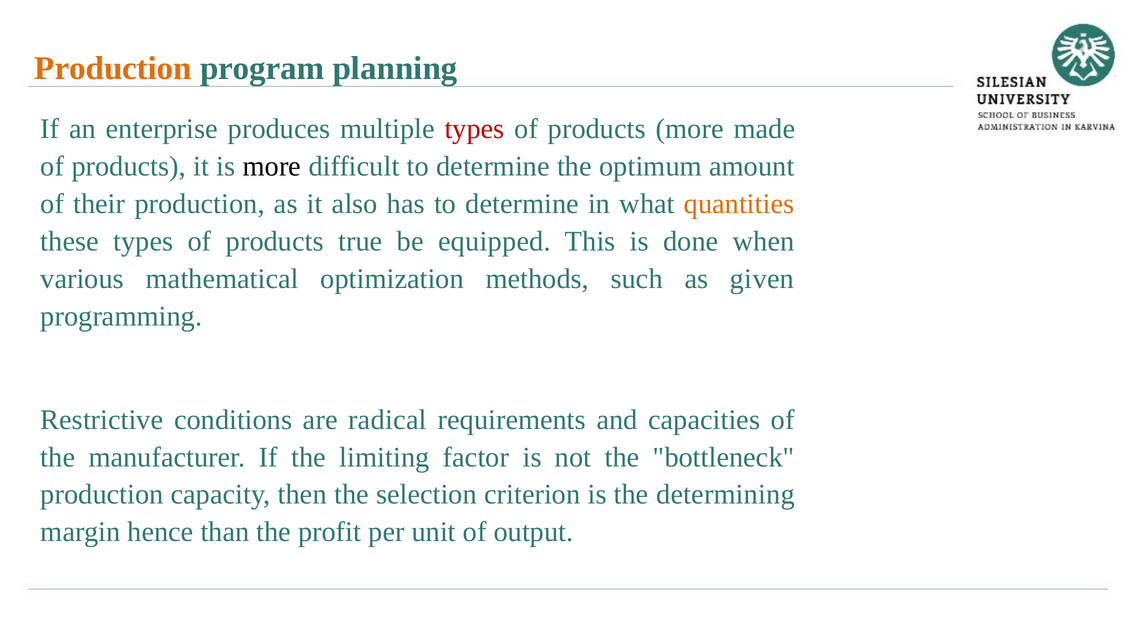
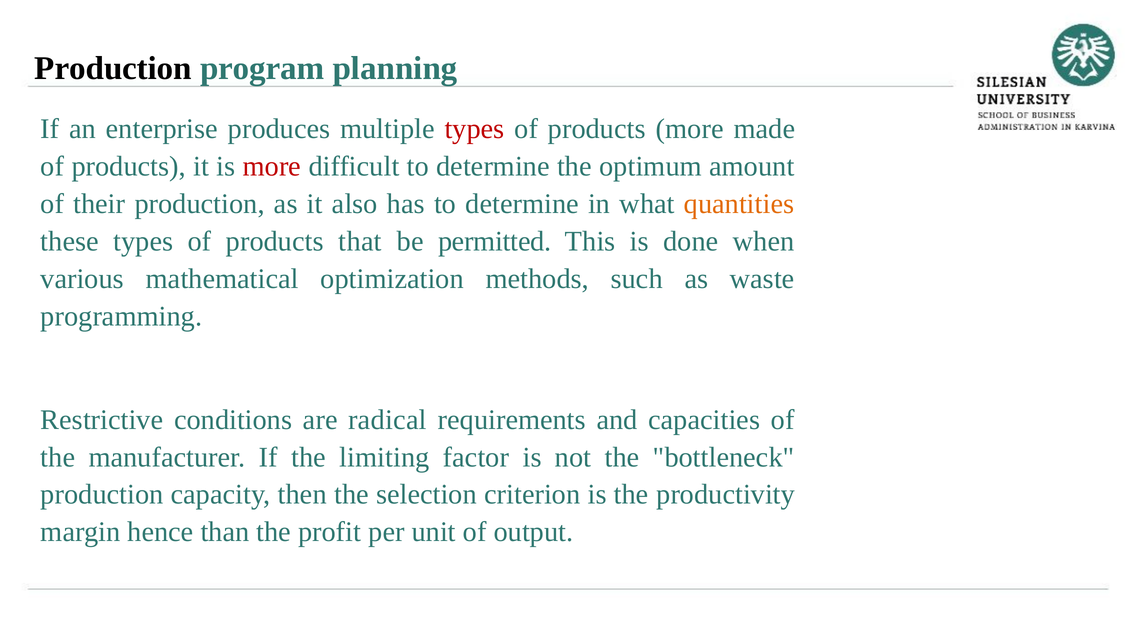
Production colour: orange -> black (113, 68)
more colour: black -> red (272, 166)
true: true -> that (360, 241)
equipped: equipped -> permitted (495, 241)
given: given -> waste (762, 279)
determining: determining -> productivity (726, 495)
